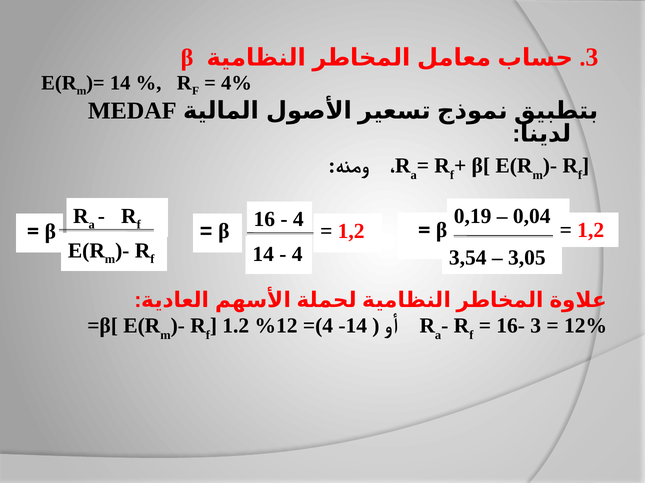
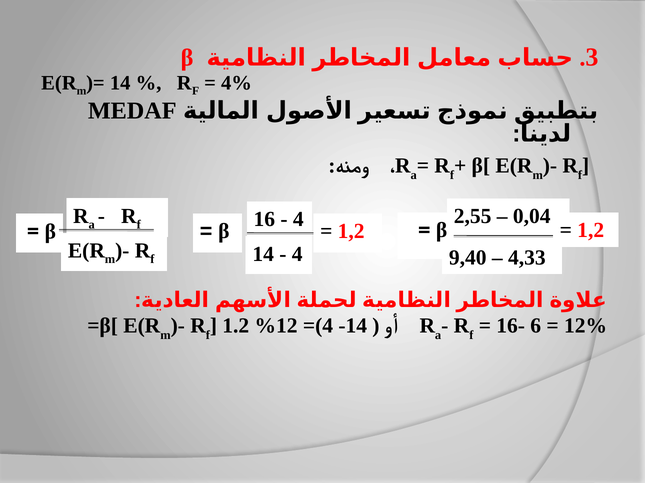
0,19: 0,19 -> 2,55 (473, 217)
3,54: 3,54 -> 9,40 (468, 258)
3,05: 3,05 -> 4,33 (527, 258)
16- 3: 3 -> 6 (536, 326)
